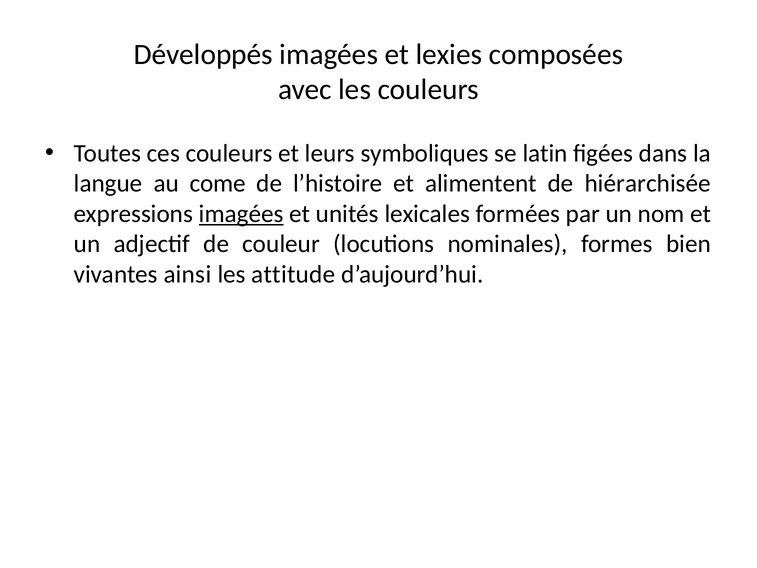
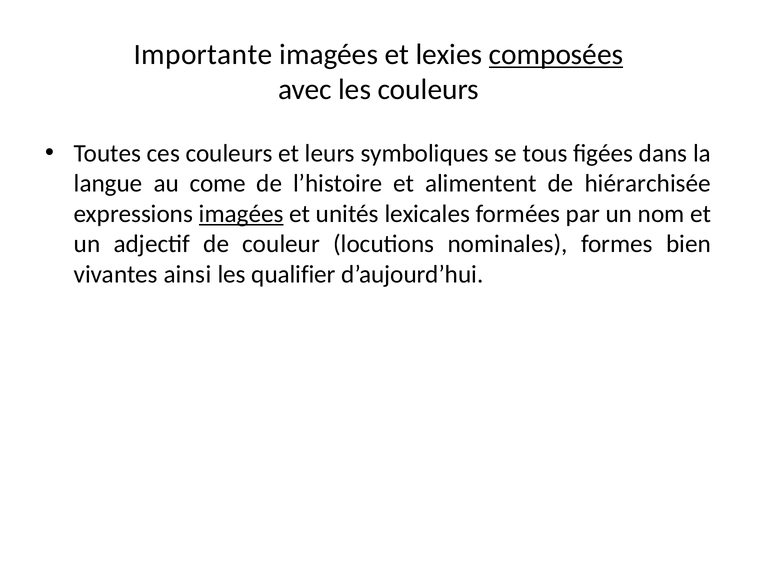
Développés: Développés -> Importante (203, 54)
composées underline: none -> present (556, 54)
latin: latin -> tous (545, 153)
attitude: attitude -> qualifier (294, 274)
